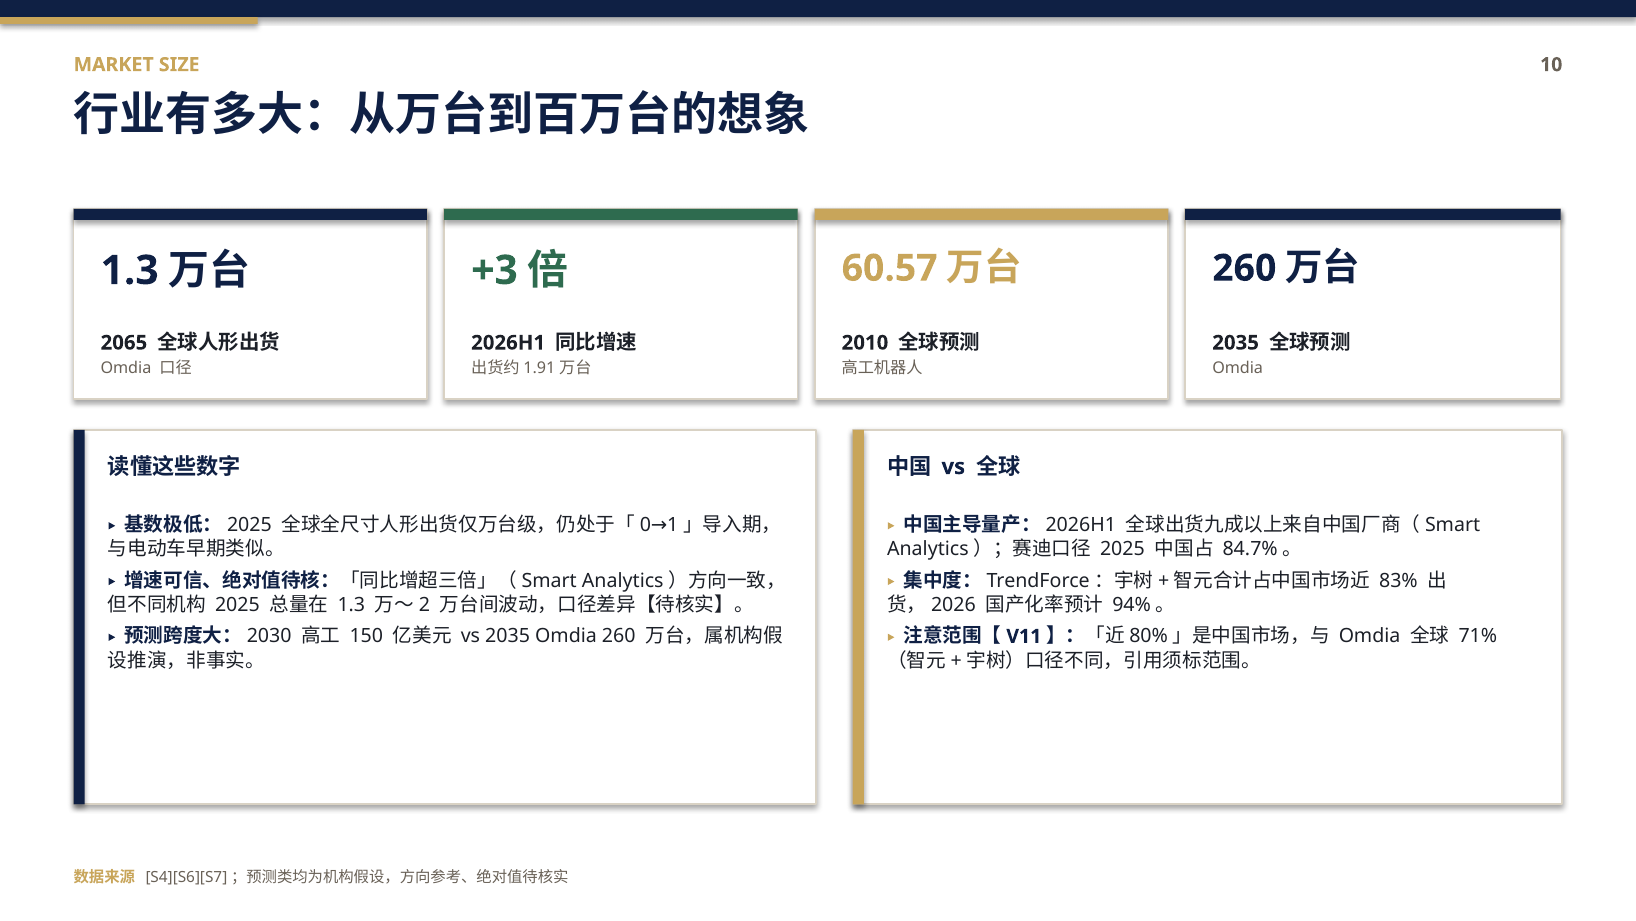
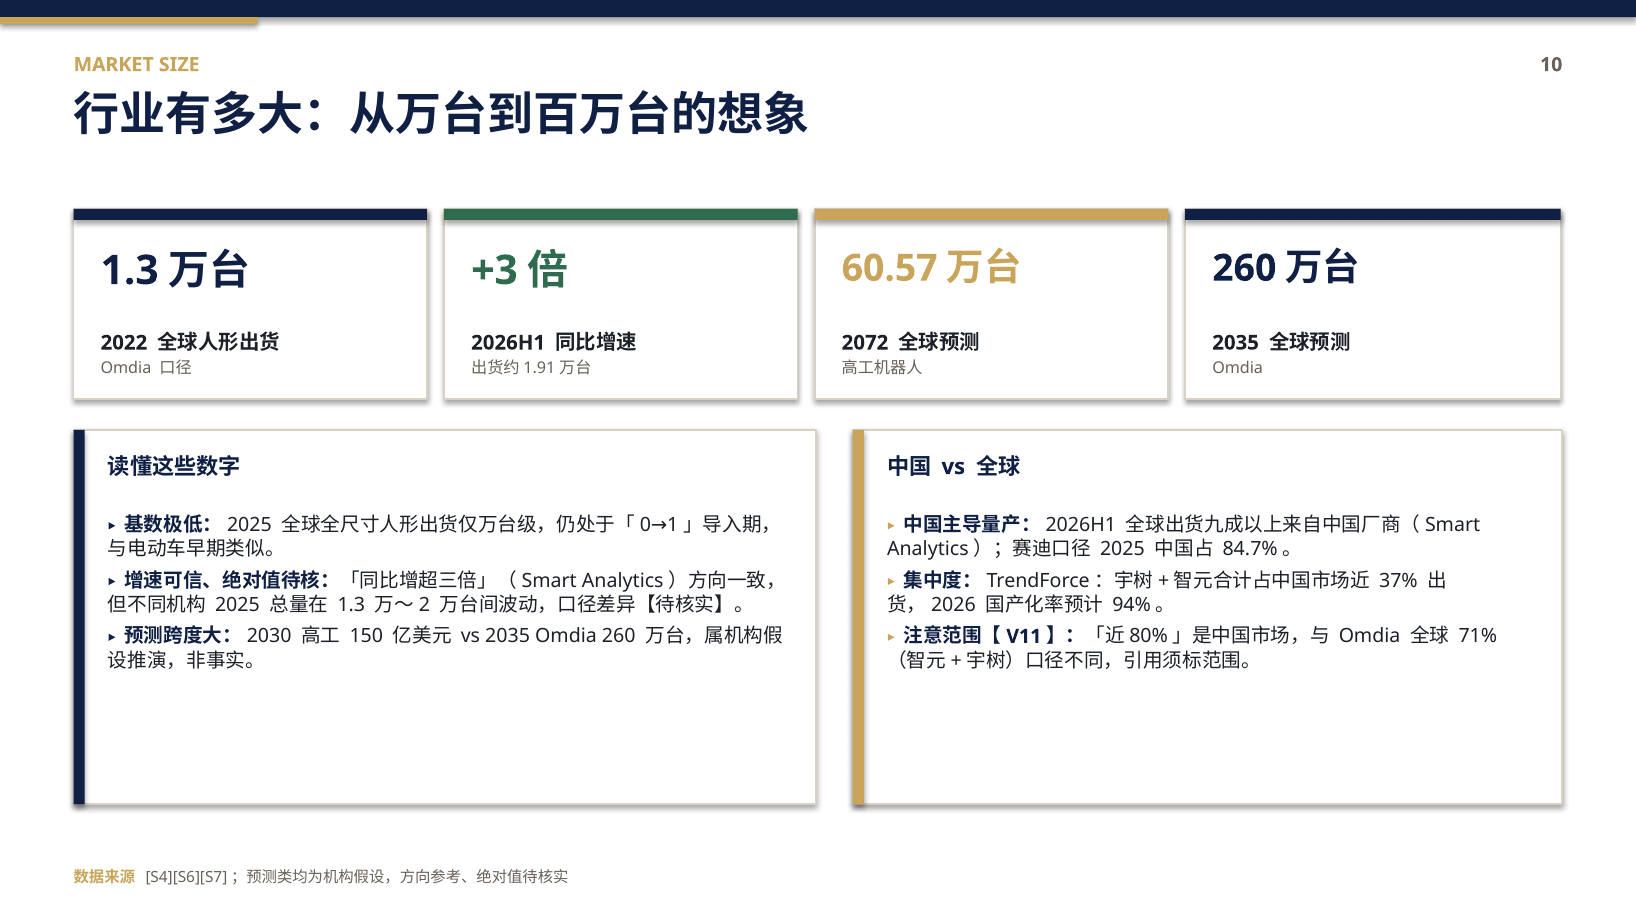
2065: 2065 -> 2022 (124, 343)
2010: 2010 -> 2072 (865, 343)
83%: 83% -> 37% (1398, 580)
